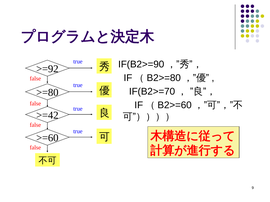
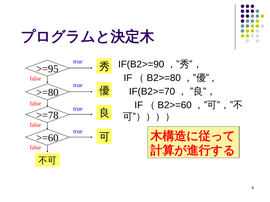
>=92: >=92 -> >=95 (47, 69)
>=42: >=42 -> >=78 (47, 116)
